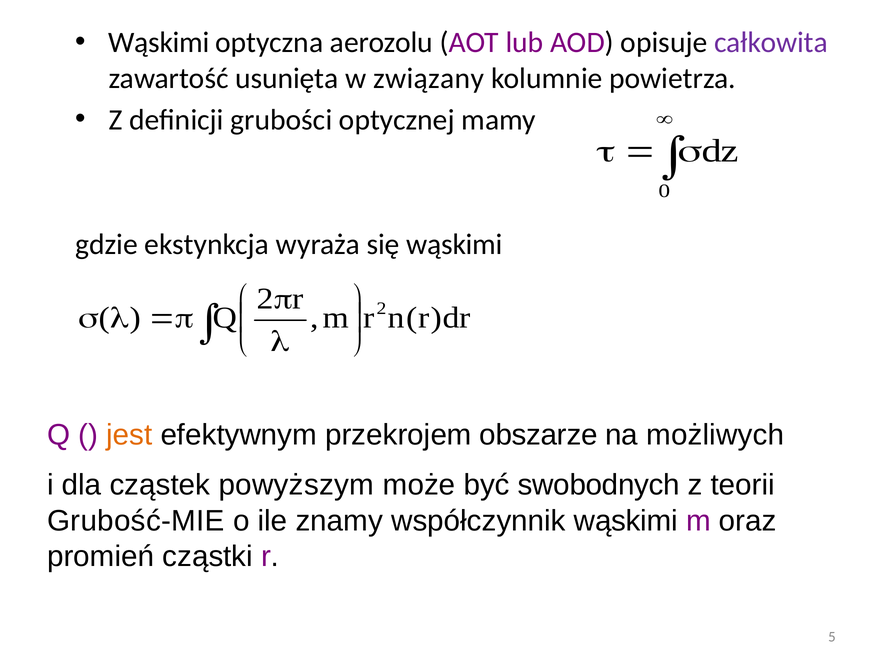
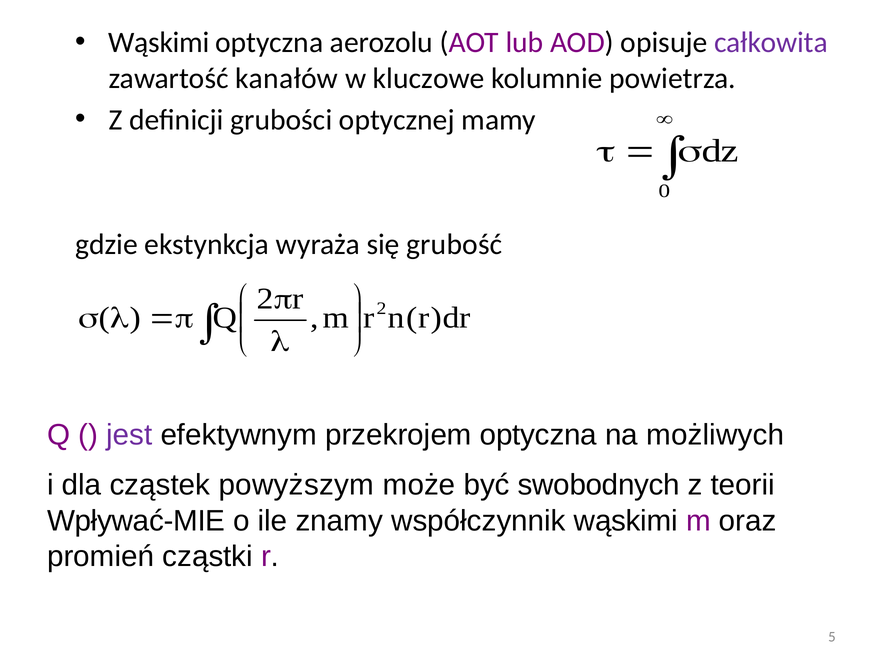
usunięta: usunięta -> kanałów (287, 78)
związany: związany -> kluczowe (429, 78)
się wąskimi: wąskimi -> grubość (454, 244)
jest colour: orange -> purple (129, 435)
przekrojem obszarze: obszarze -> optyczna (538, 435)
Grubość-MIE: Grubość-MIE -> Wpływać-MIE (136, 521)
